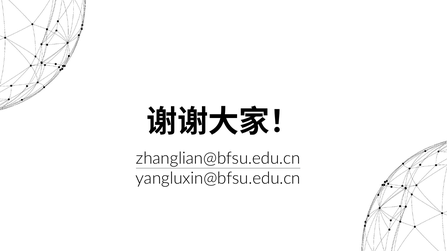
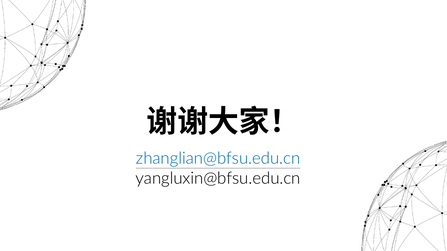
zhanglian@bfsu.edu.cn colour: black -> blue (218, 159)
